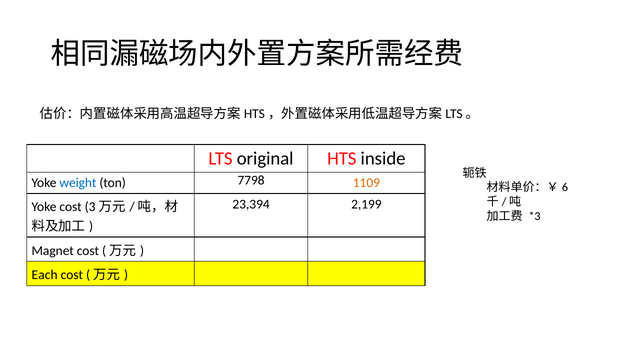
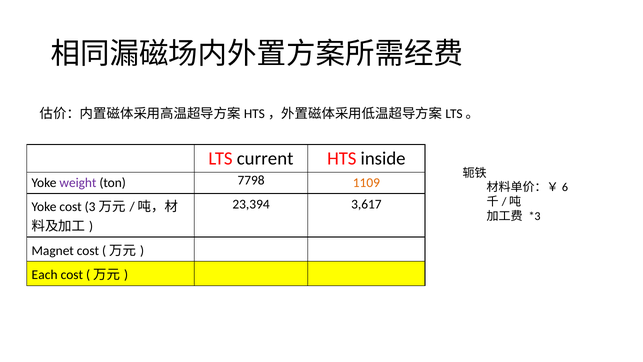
original: original -> current (265, 159)
weight colour: blue -> purple (78, 183)
2,199: 2,199 -> 3,617 (366, 204)
